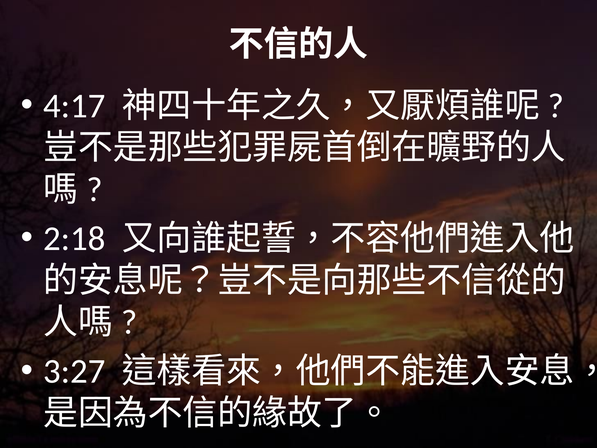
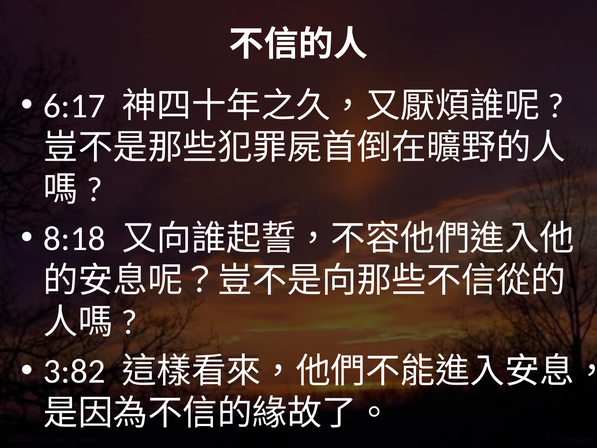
4:17: 4:17 -> 6:17 (74, 106)
2:18: 2:18 -> 8:18 (74, 239)
3:27: 3:27 -> 3:82 (74, 371)
